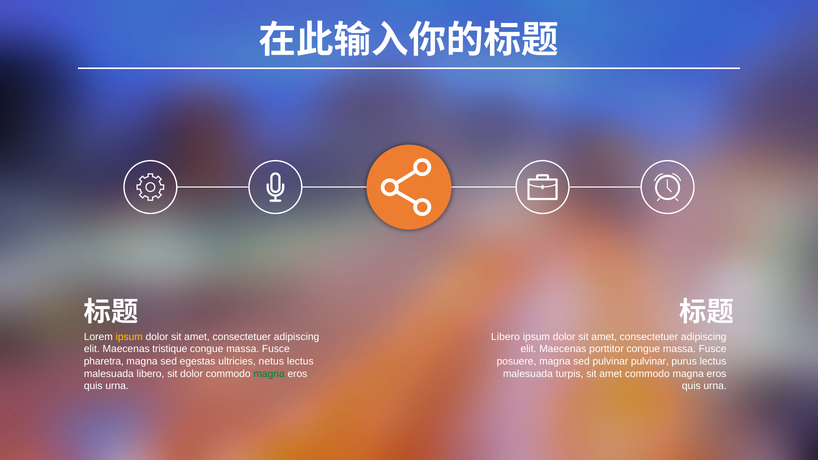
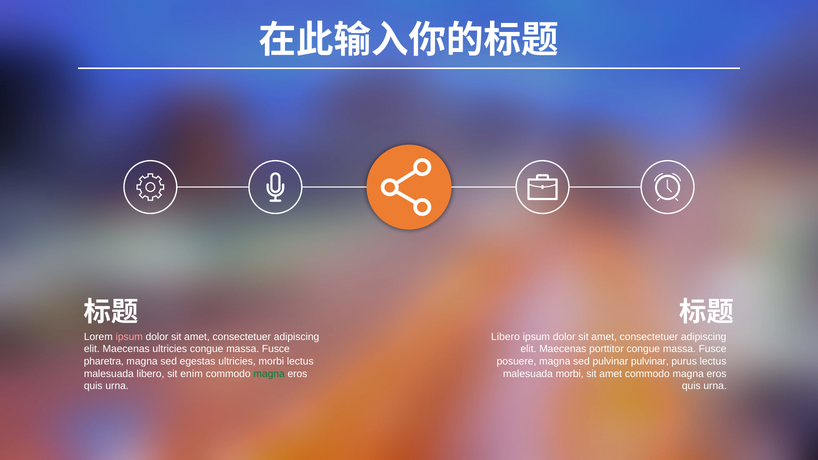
ipsum colour: yellow -> pink (129, 337)
Maecenas tristique: tristique -> ultricies (170, 349)
ultricies netus: netus -> morbi (271, 361)
sit dolor: dolor -> enim (192, 374)
malesuada turpis: turpis -> morbi (570, 374)
